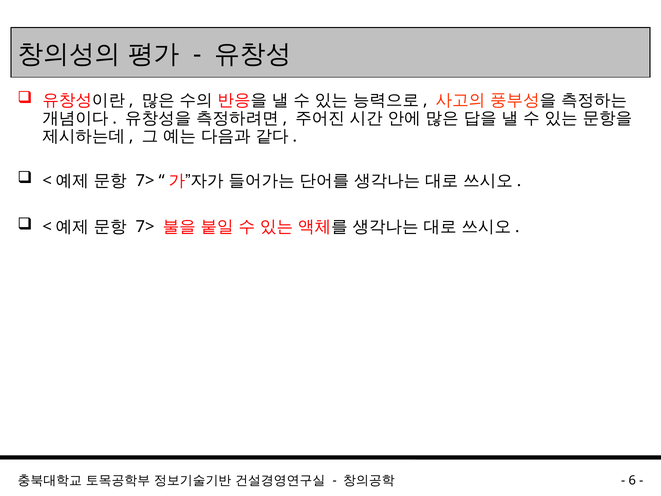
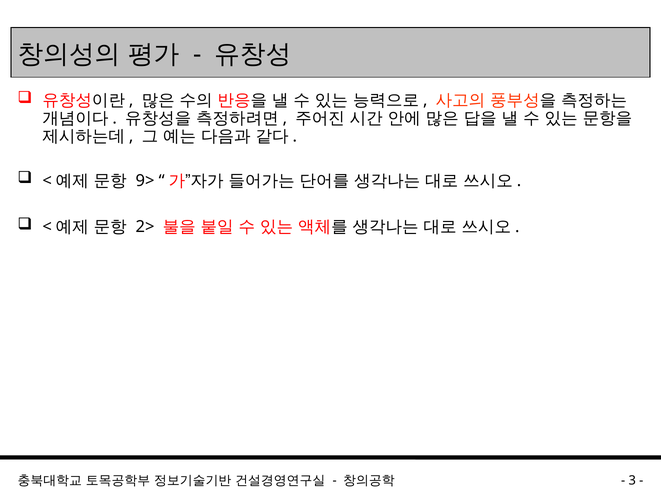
7>: 7> -> 9> (145, 181)
7>: 7> -> 2> (145, 227)
6: 6 -> 3 (632, 480)
